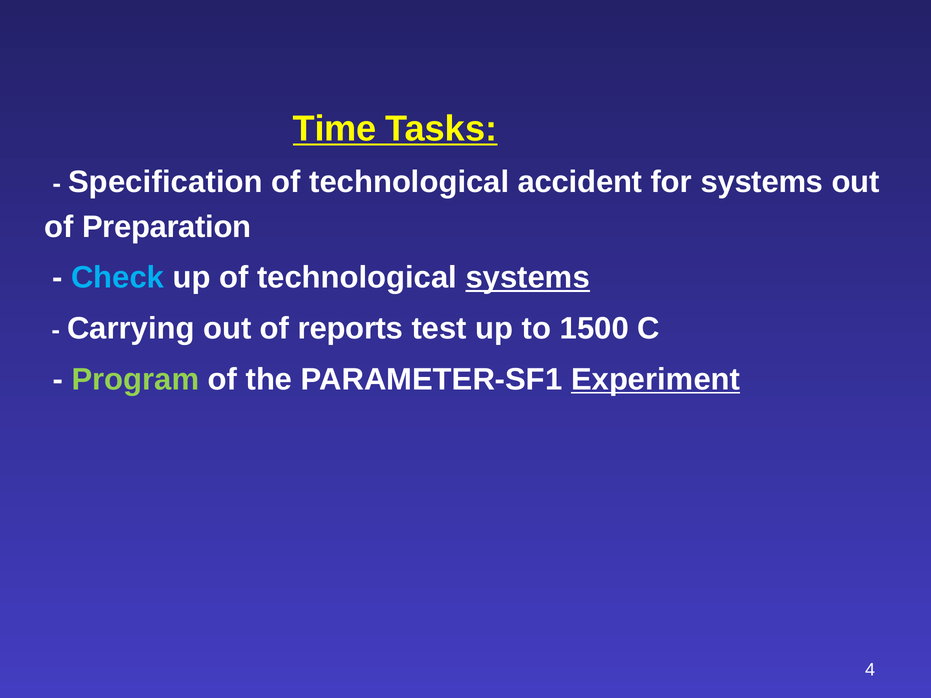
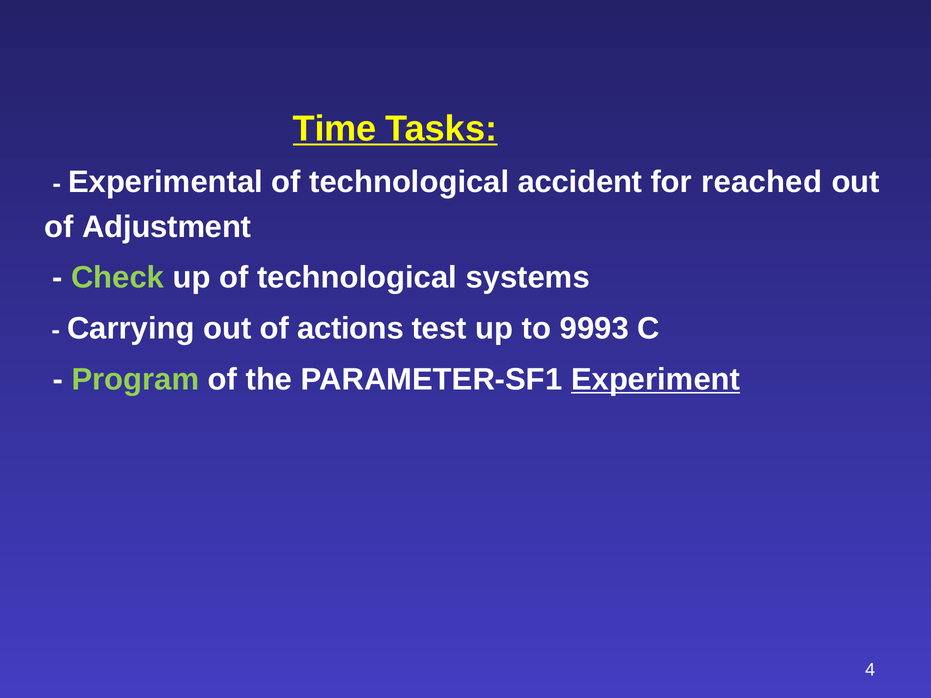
Specification: Specification -> Experimental (166, 182)
for systems: systems -> reached (762, 182)
Preparation: Preparation -> Adjustment (167, 227)
Check colour: light blue -> light green (118, 278)
systems underline: present -> none (528, 278)
reports: reports -> actions (351, 329)
1500: 1500 -> 9993 (594, 329)
